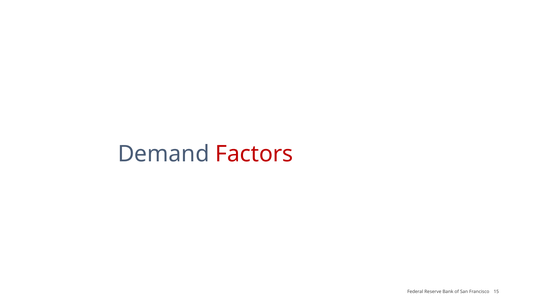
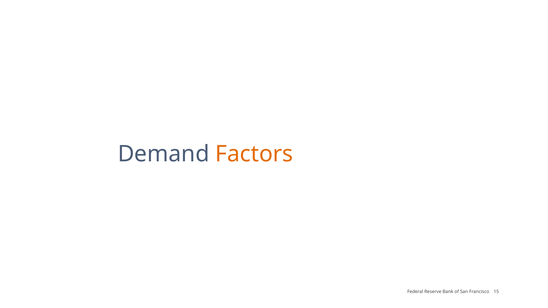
Factors colour: red -> orange (254, 154)
